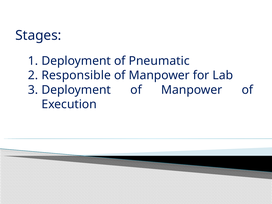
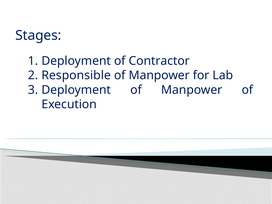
Pneumatic: Pneumatic -> Contractor (159, 61)
